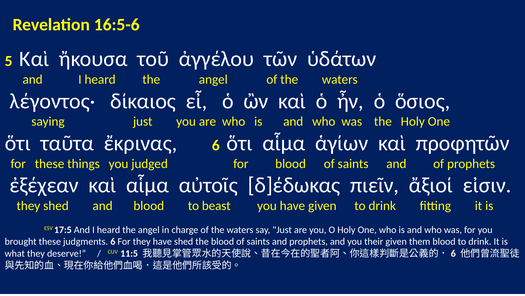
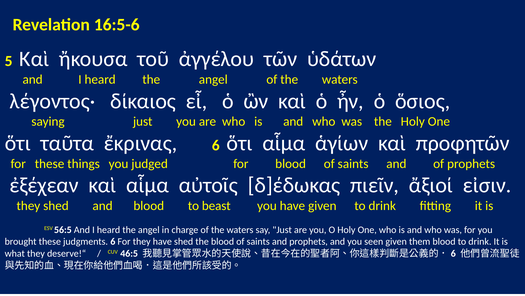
17:5: 17:5 -> 56:5 (63, 230)
their: their -> seen (374, 242)
11:5: 11:5 -> 46:5 (129, 254)
